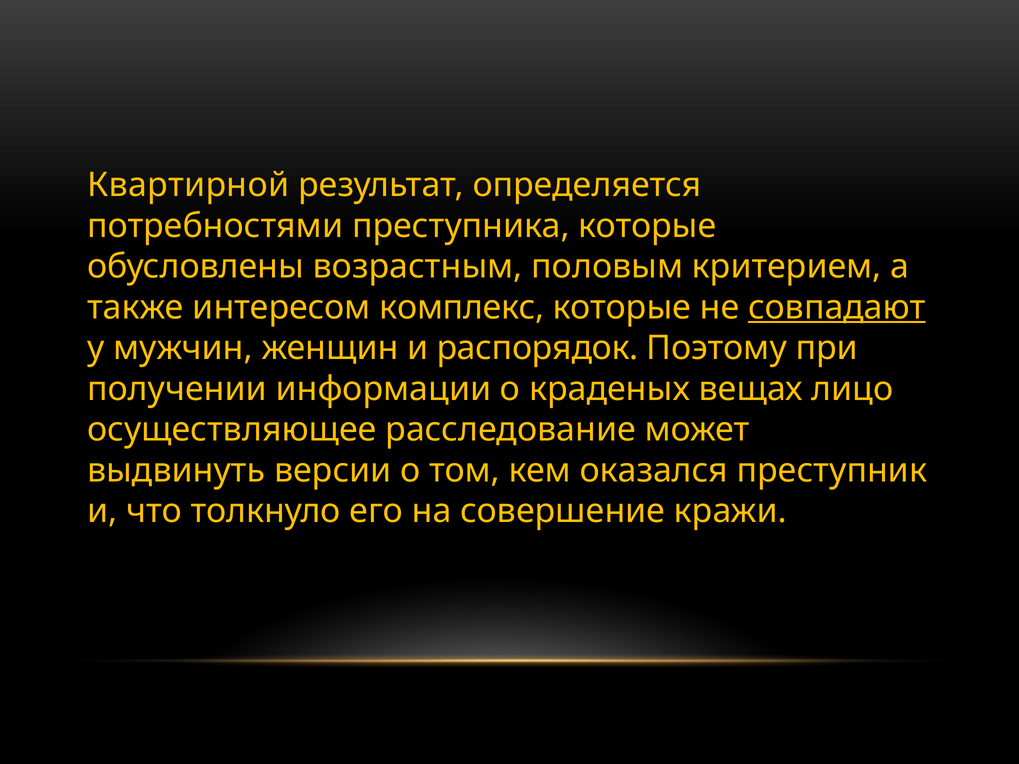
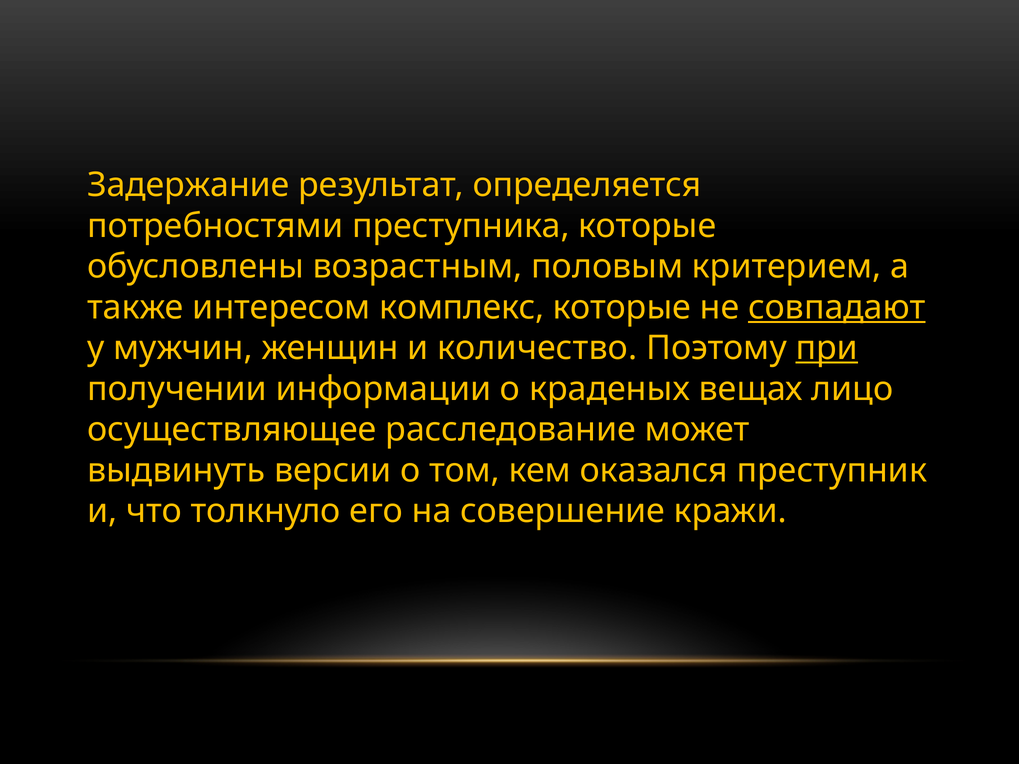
Квартирной: Квартирной -> Задержание (188, 185)
распорядок: распорядок -> количество (537, 348)
при underline: none -> present (827, 348)
